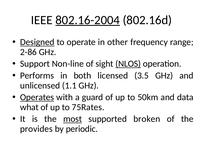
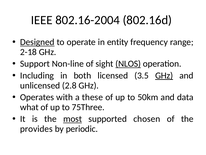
802.16-2004 underline: present -> none (88, 20)
other: other -> entity (118, 42)
2-86: 2-86 -> 2-18 (28, 52)
Performs: Performs -> Including (37, 75)
GHz underline: none -> present (164, 75)
1.1: 1.1 -> 2.8 (69, 85)
Operates underline: present -> none (37, 97)
guard: guard -> these (92, 97)
75Rates: 75Rates -> 75Three (88, 107)
broken: broken -> chosen (147, 119)
